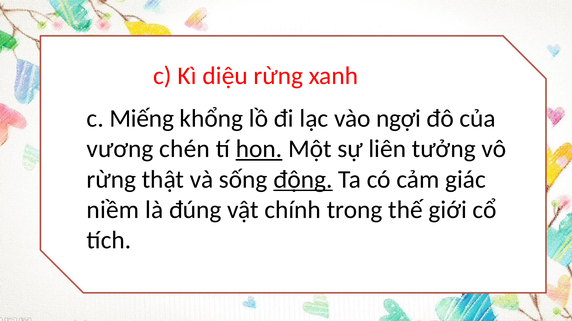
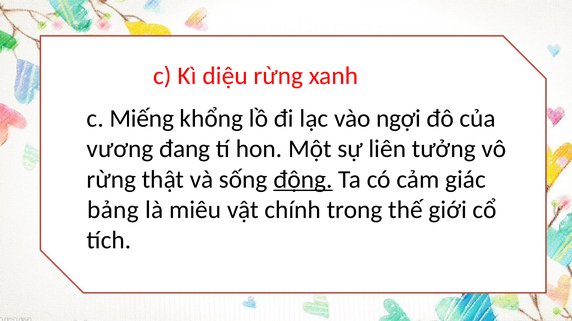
chén: chén -> đang (185, 149)
hon underline: present -> none (259, 149)
niềm: niềm -> bảng (113, 210)
đúng: đúng -> miêu (195, 210)
